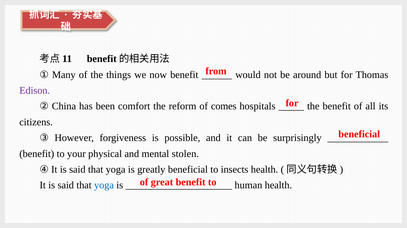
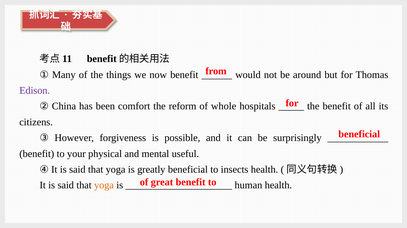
comes: comes -> whole (224, 106)
stolen: stolen -> useful (185, 154)
yoga colour: blue -> orange (104, 185)
